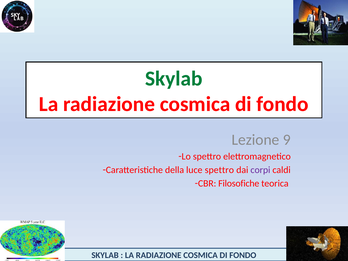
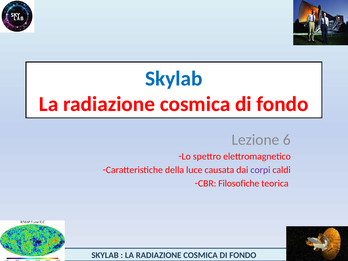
Skylab colour: green -> blue (174, 79)
9: 9 -> 6 (287, 140)
luce spettro: spettro -> causata (219, 170)
